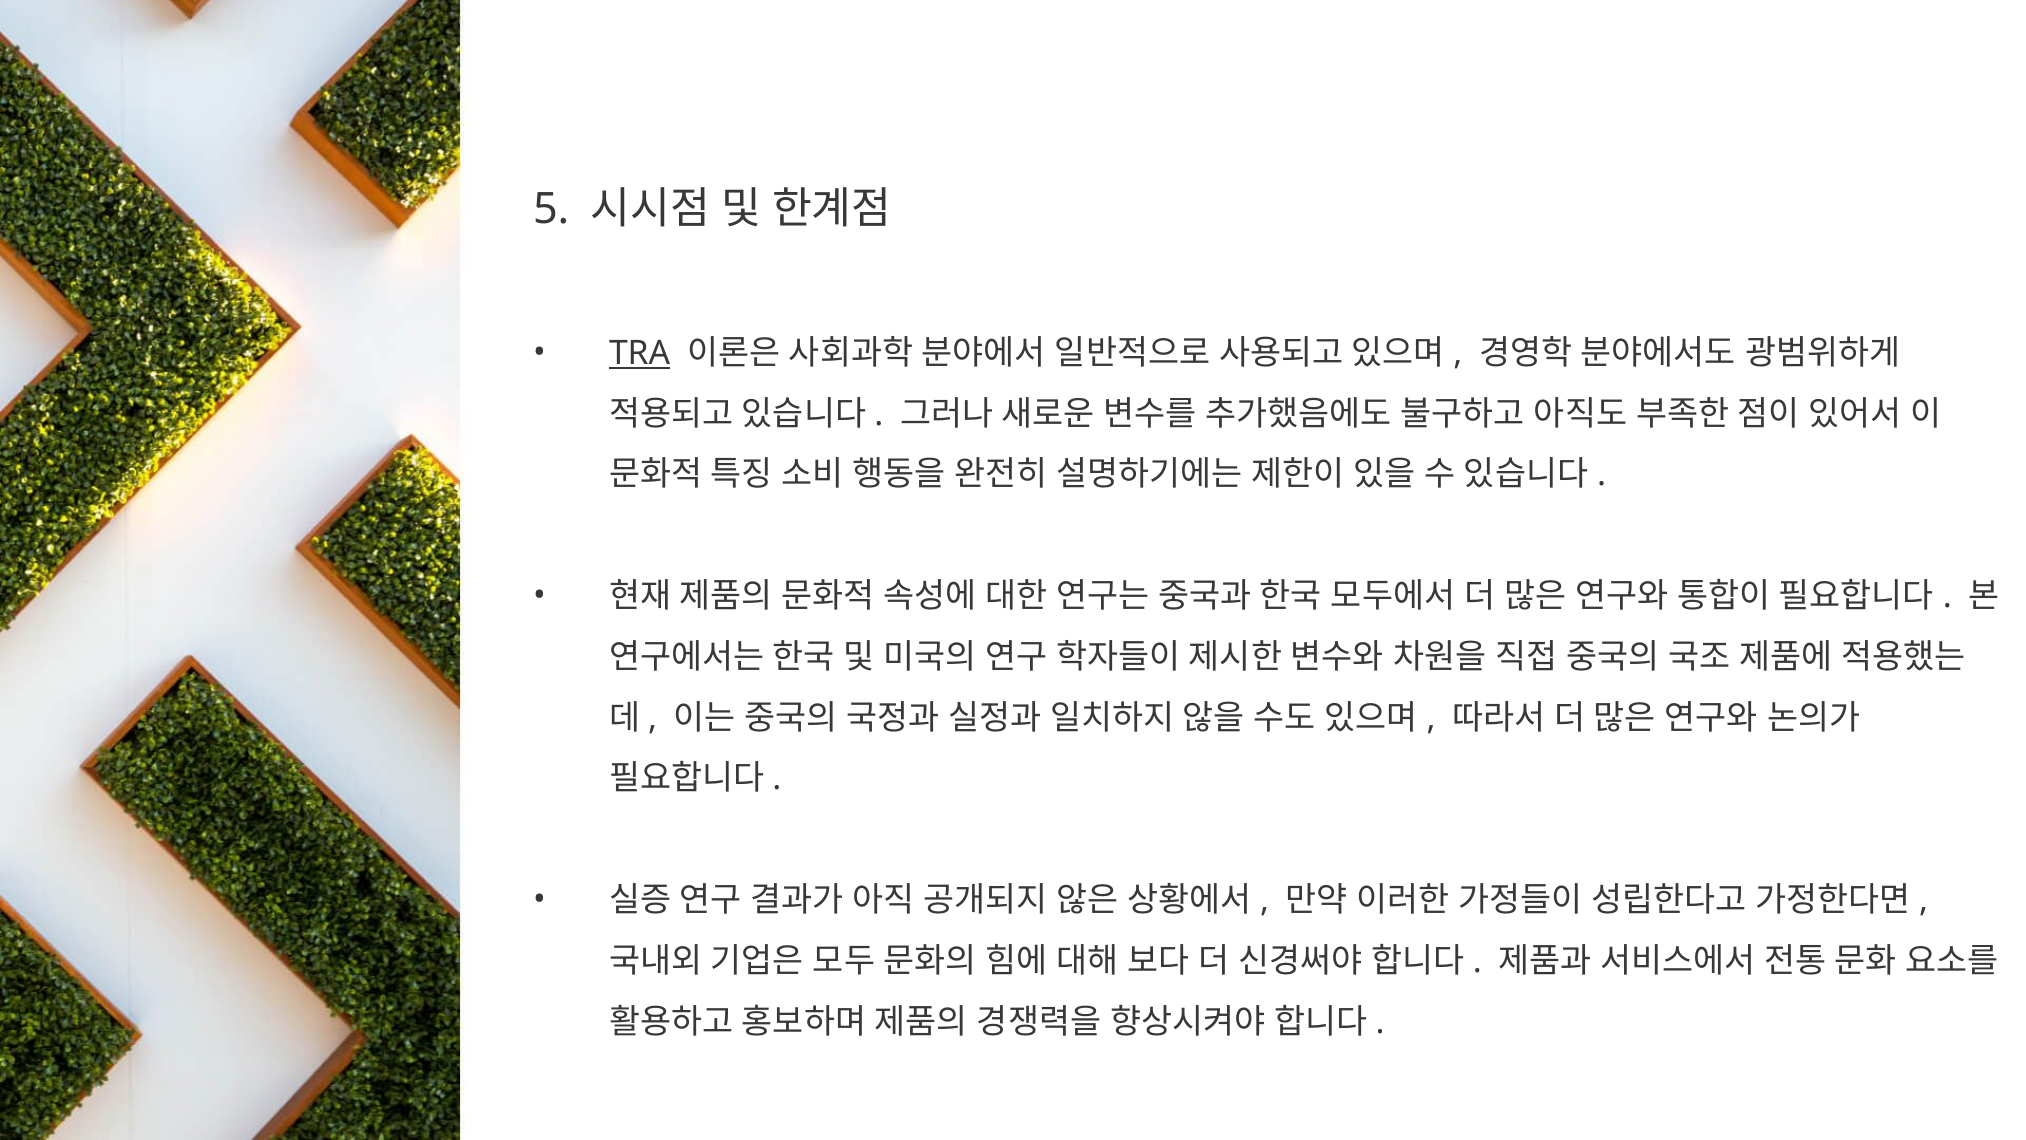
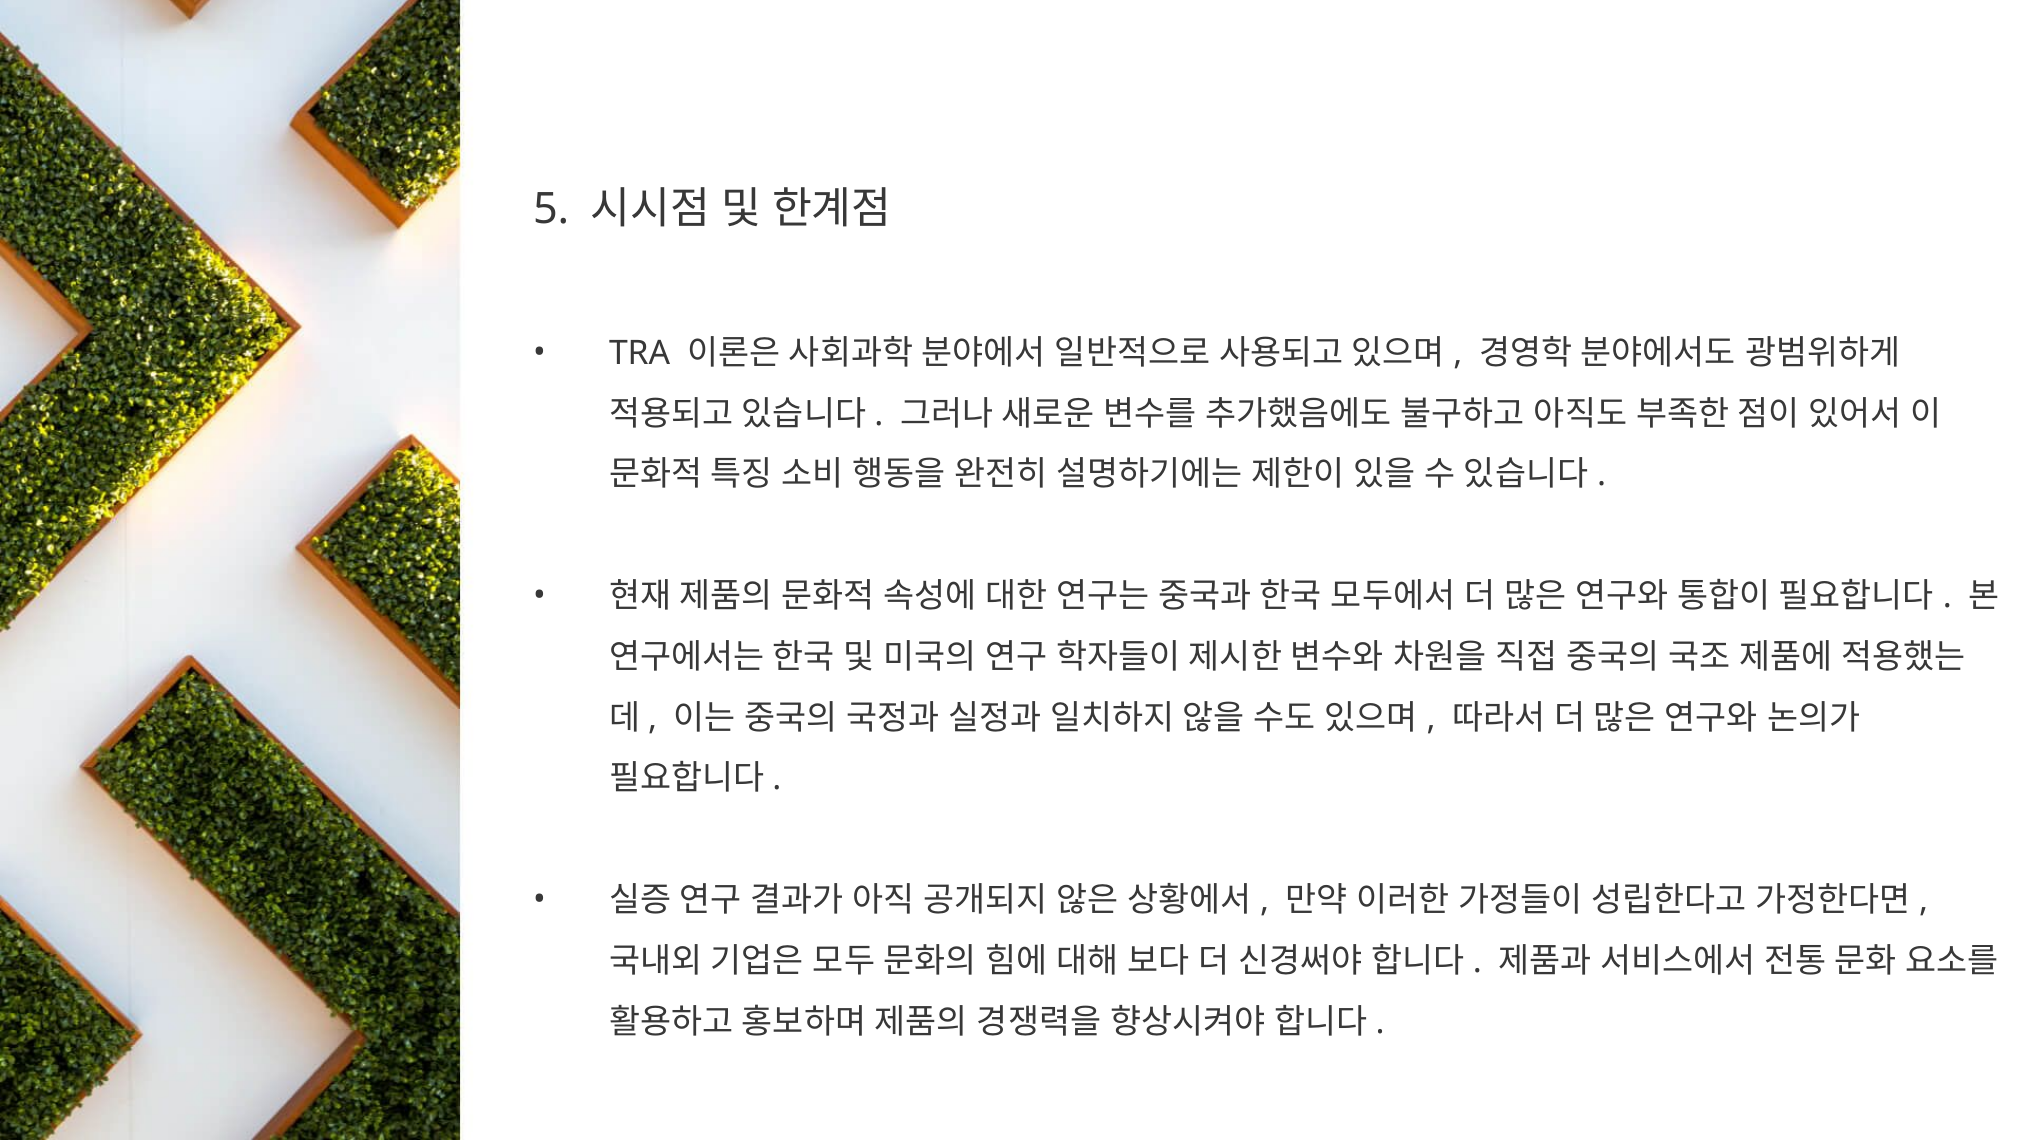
TRA underline: present -> none (640, 353)
